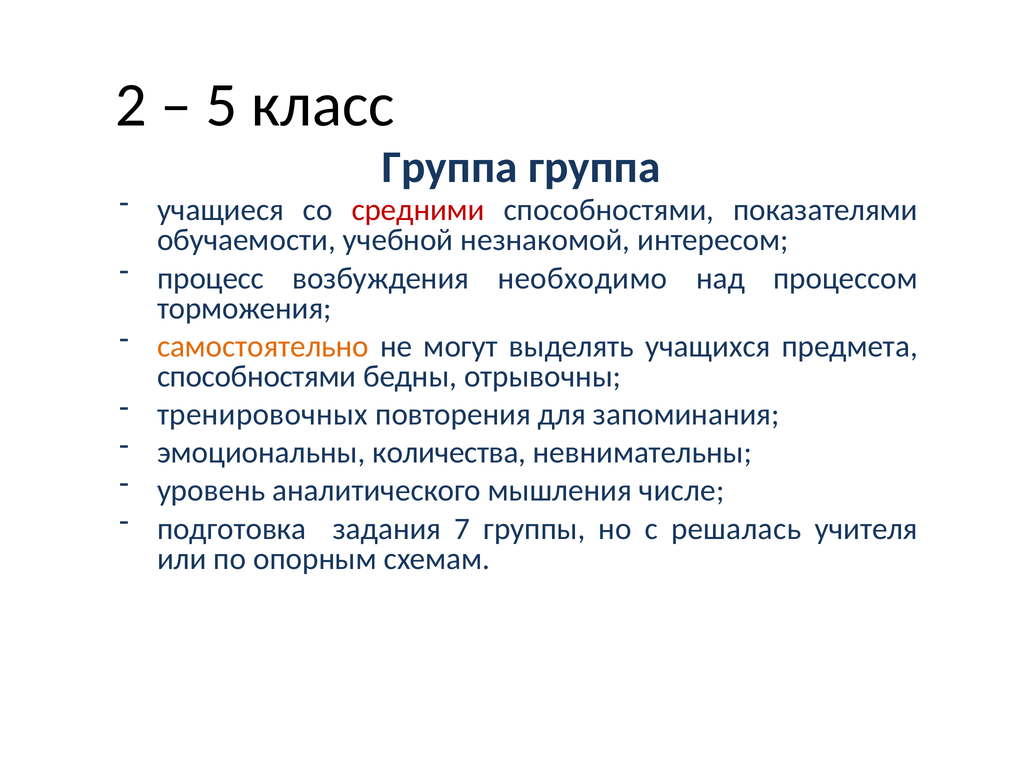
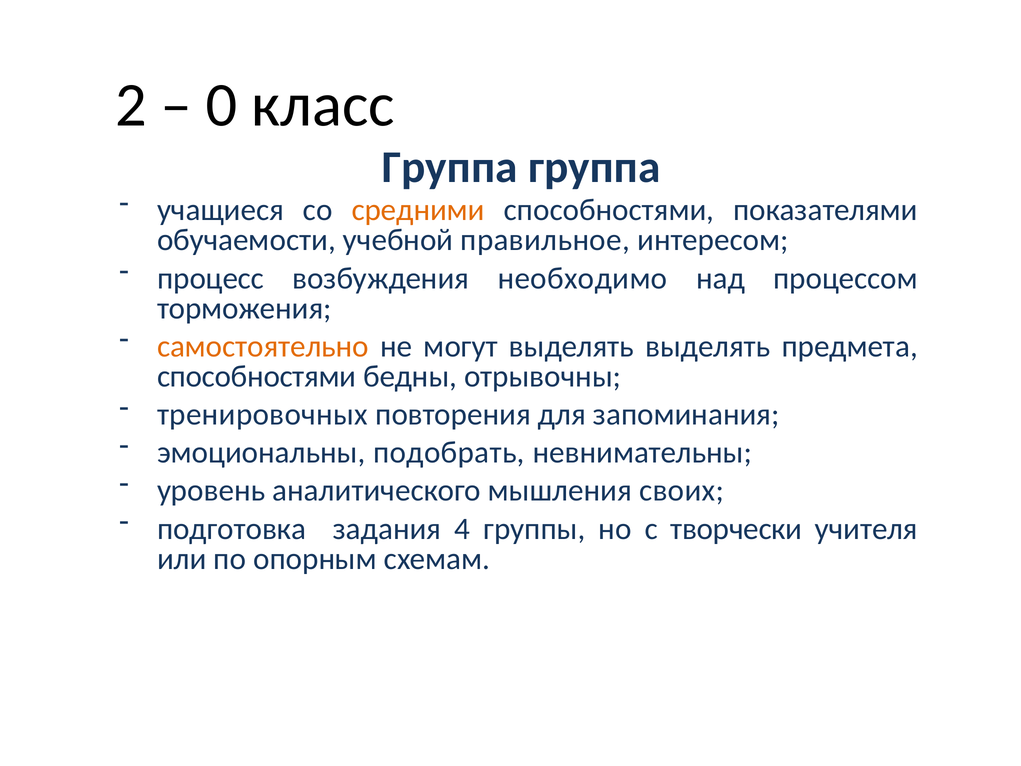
5: 5 -> 0 (221, 105)
средними colour: red -> orange (418, 210)
незнакомой: незнакомой -> правильное (545, 240)
выделять учащихся: учащихся -> выделять (708, 346)
количества: количества -> подобрать (449, 452)
числе: числе -> своих (682, 490)
7: 7 -> 4 (462, 529)
решалась: решалась -> творчески (736, 529)
